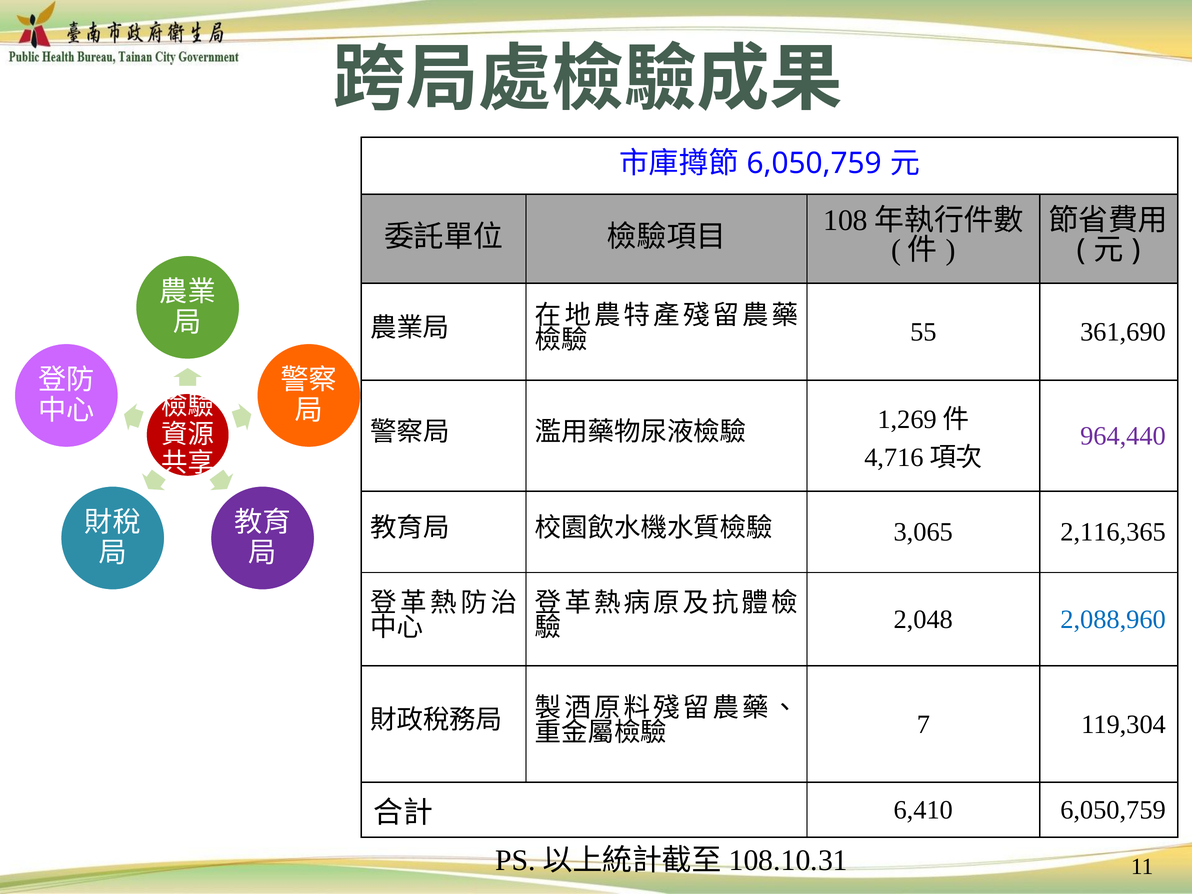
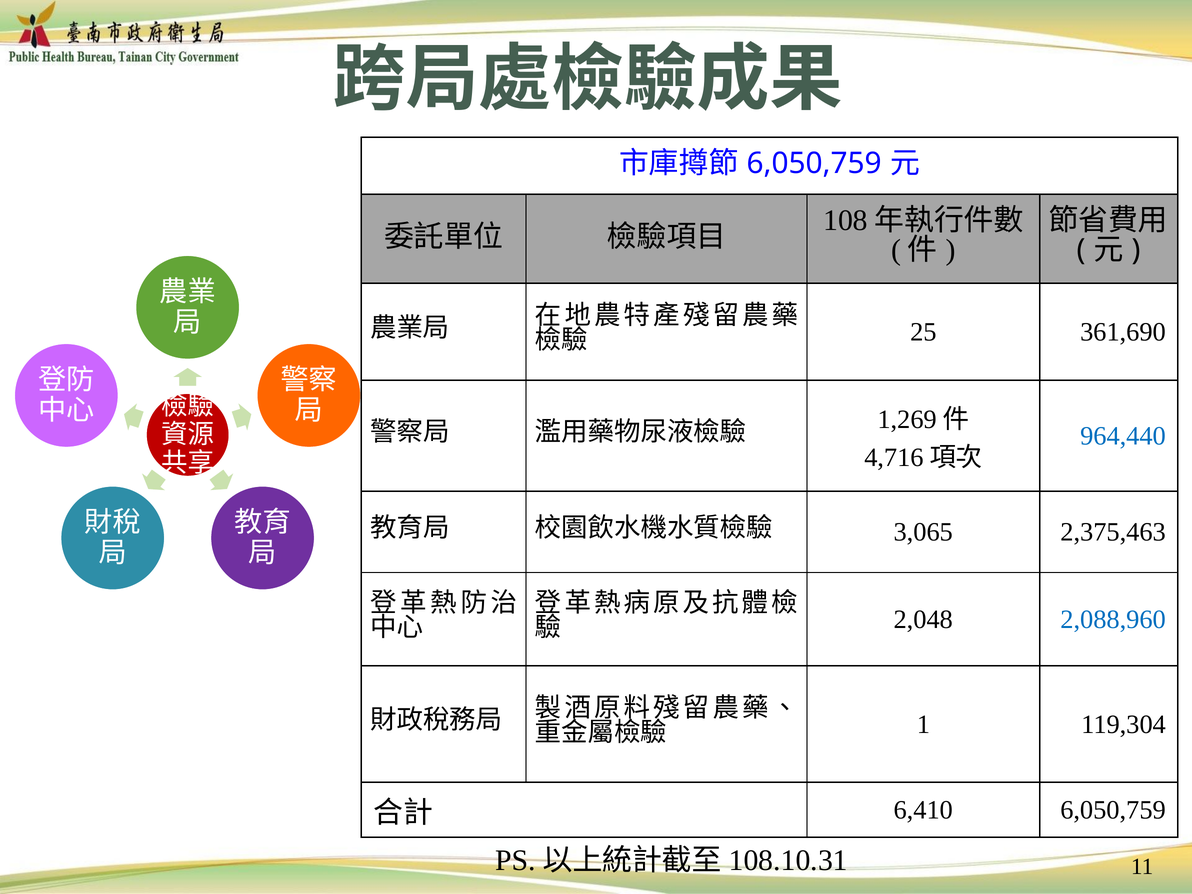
55: 55 -> 25 (923, 332)
964,440 colour: purple -> blue (1123, 436)
2,116,365: 2,116,365 -> 2,375,463 (1113, 532)
7: 7 -> 1 (923, 724)
